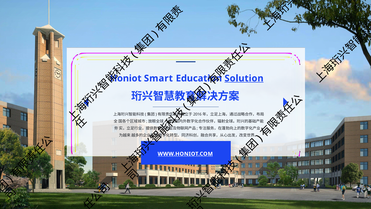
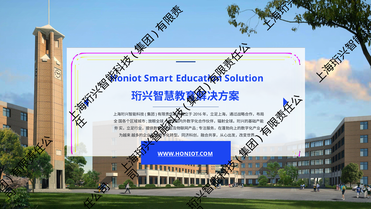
Solution underline: present -> none (244, 78)
